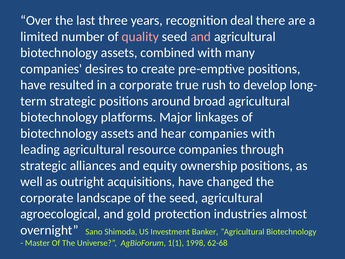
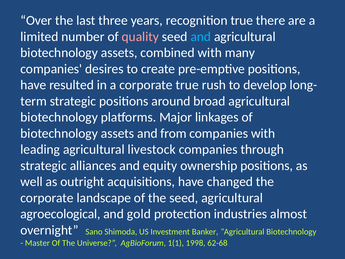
recognition deal: deal -> true (242, 21)
and colour: pink -> light blue (201, 37)
hear: hear -> from (174, 133)
resource: resource -> livestock (152, 149)
